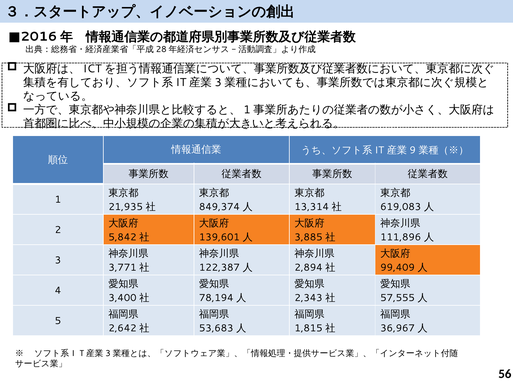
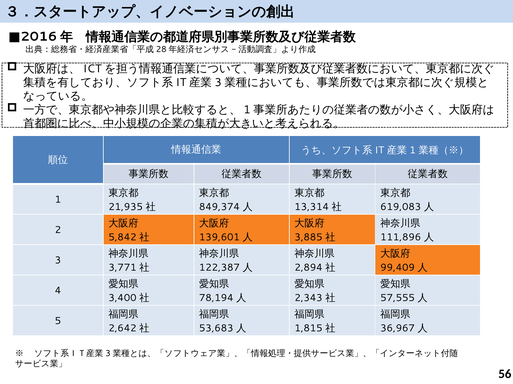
9: 9 -> 1 (413, 151)
